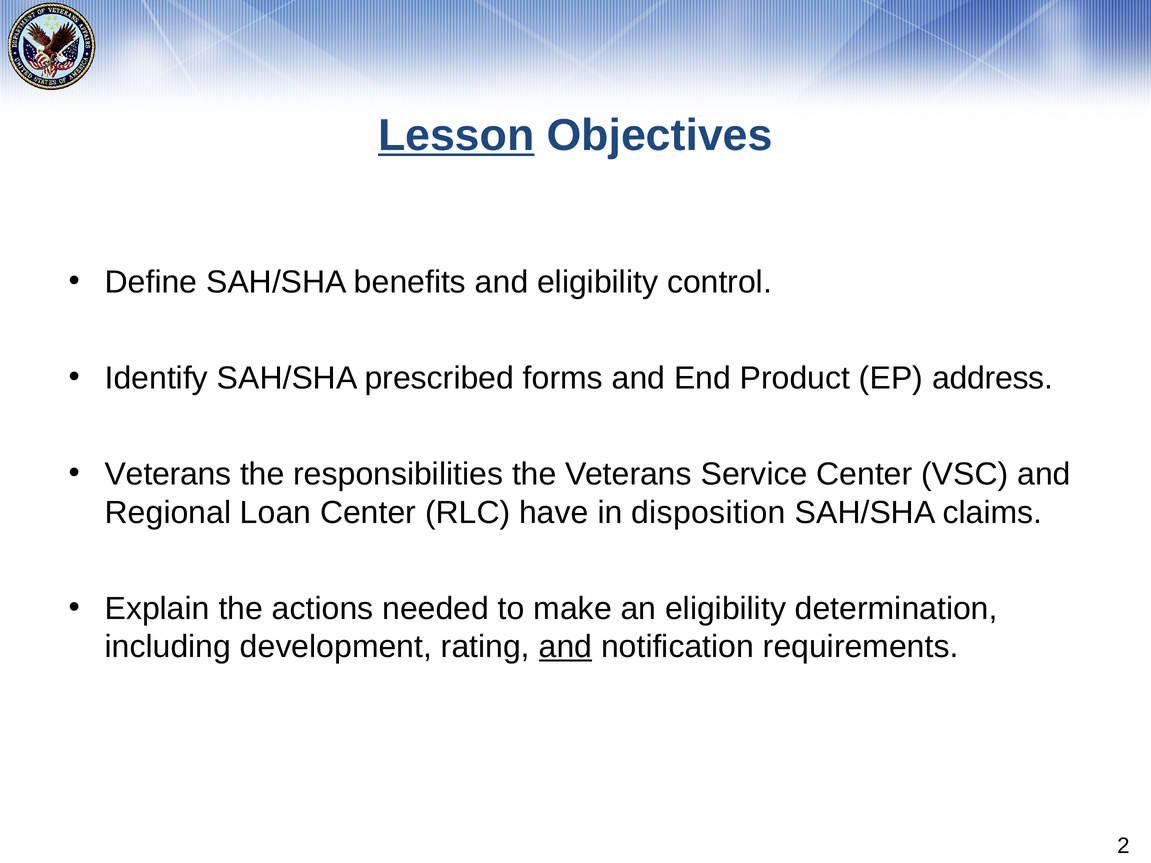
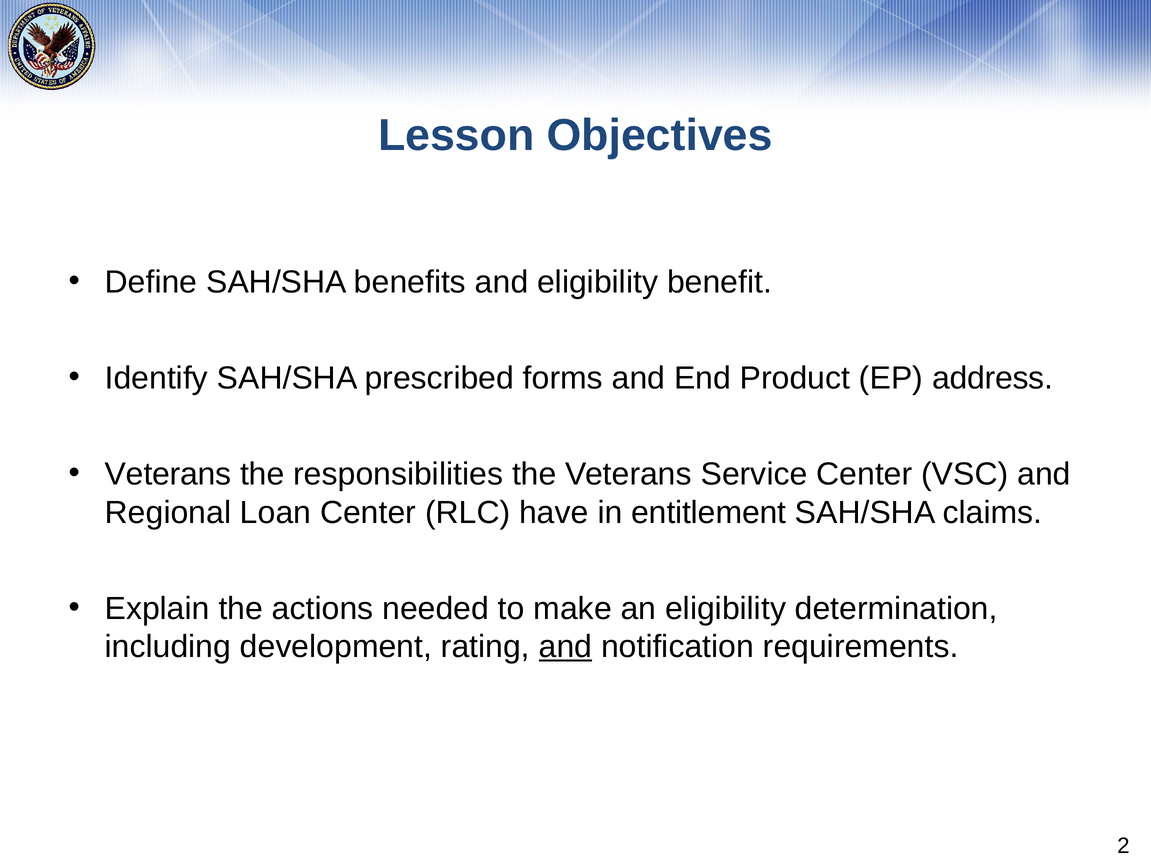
Lesson underline: present -> none (456, 136)
control: control -> benefit (719, 282)
disposition: disposition -> entitlement (709, 513)
